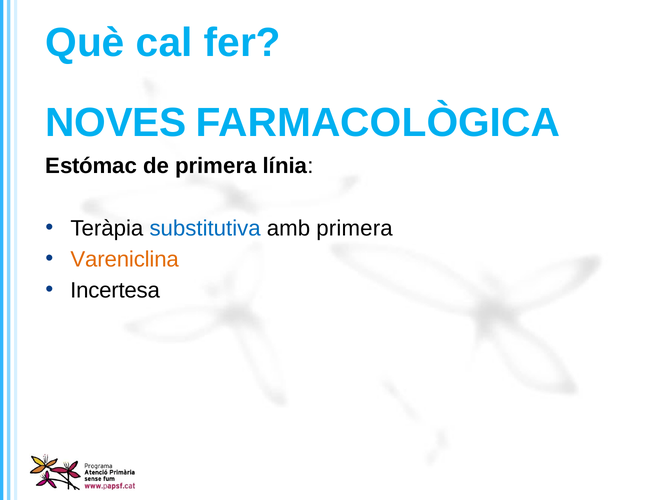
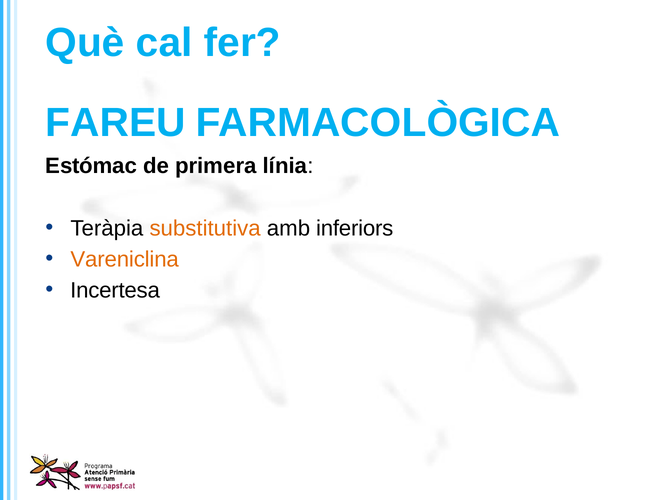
NOVES: NOVES -> FAREU (116, 123)
substitutiva colour: blue -> orange (205, 228)
amb primera: primera -> inferiors (355, 228)
